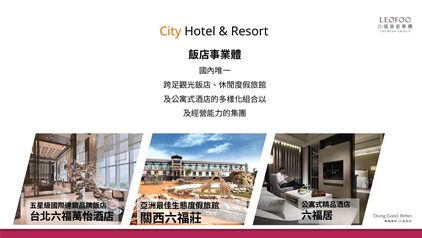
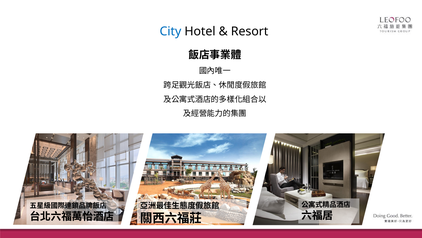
City colour: orange -> blue (170, 31)
